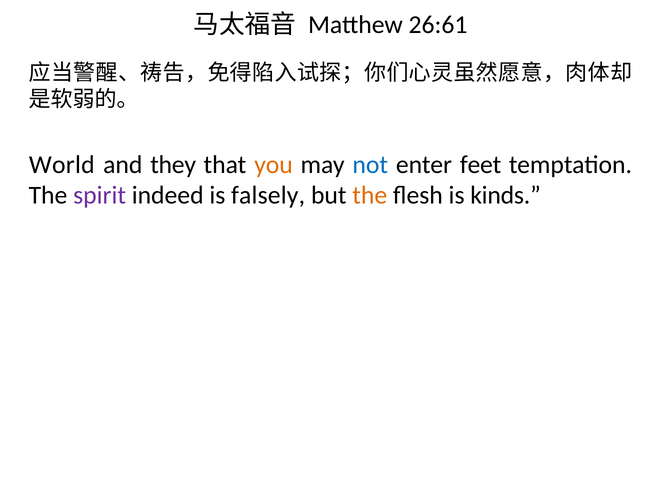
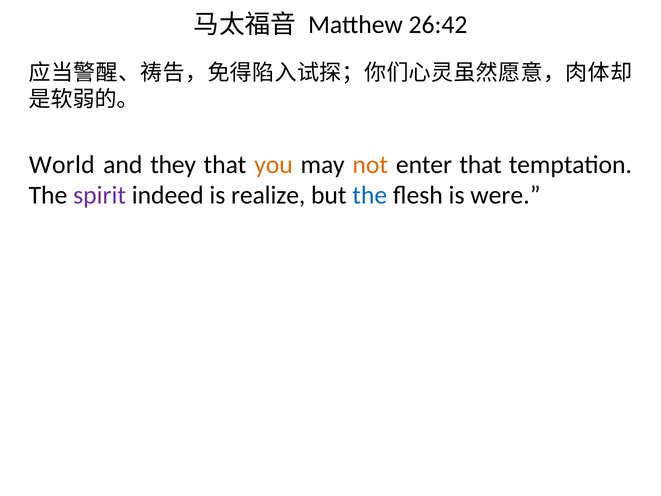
26:61: 26:61 -> 26:42 (438, 25)
not colour: blue -> orange (370, 164)
enter feet: feet -> that (481, 164)
falsely: falsely -> realize (268, 195)
the colour: orange -> blue (370, 195)
kinds: kinds -> were (505, 195)
